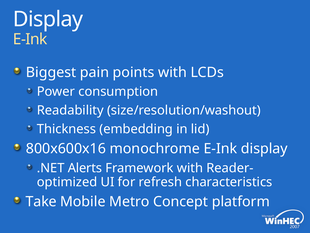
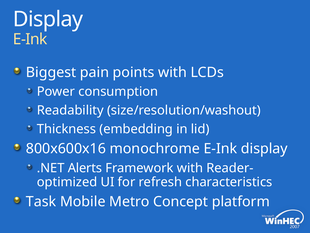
Take: Take -> Task (41, 201)
